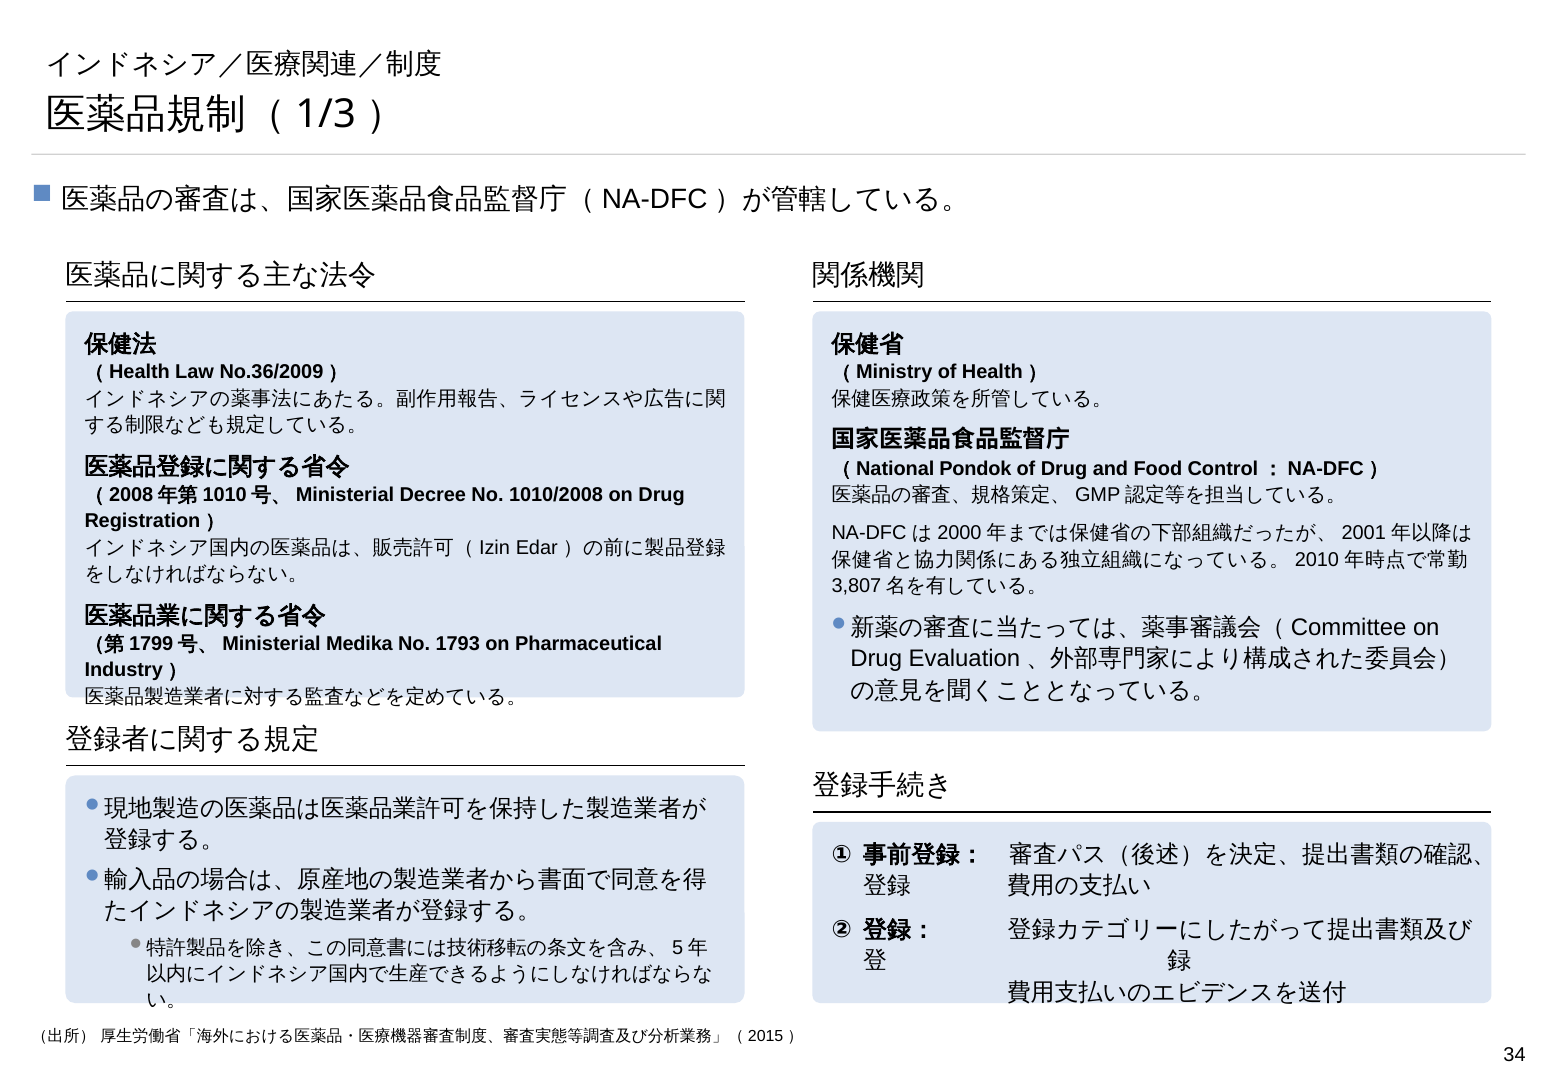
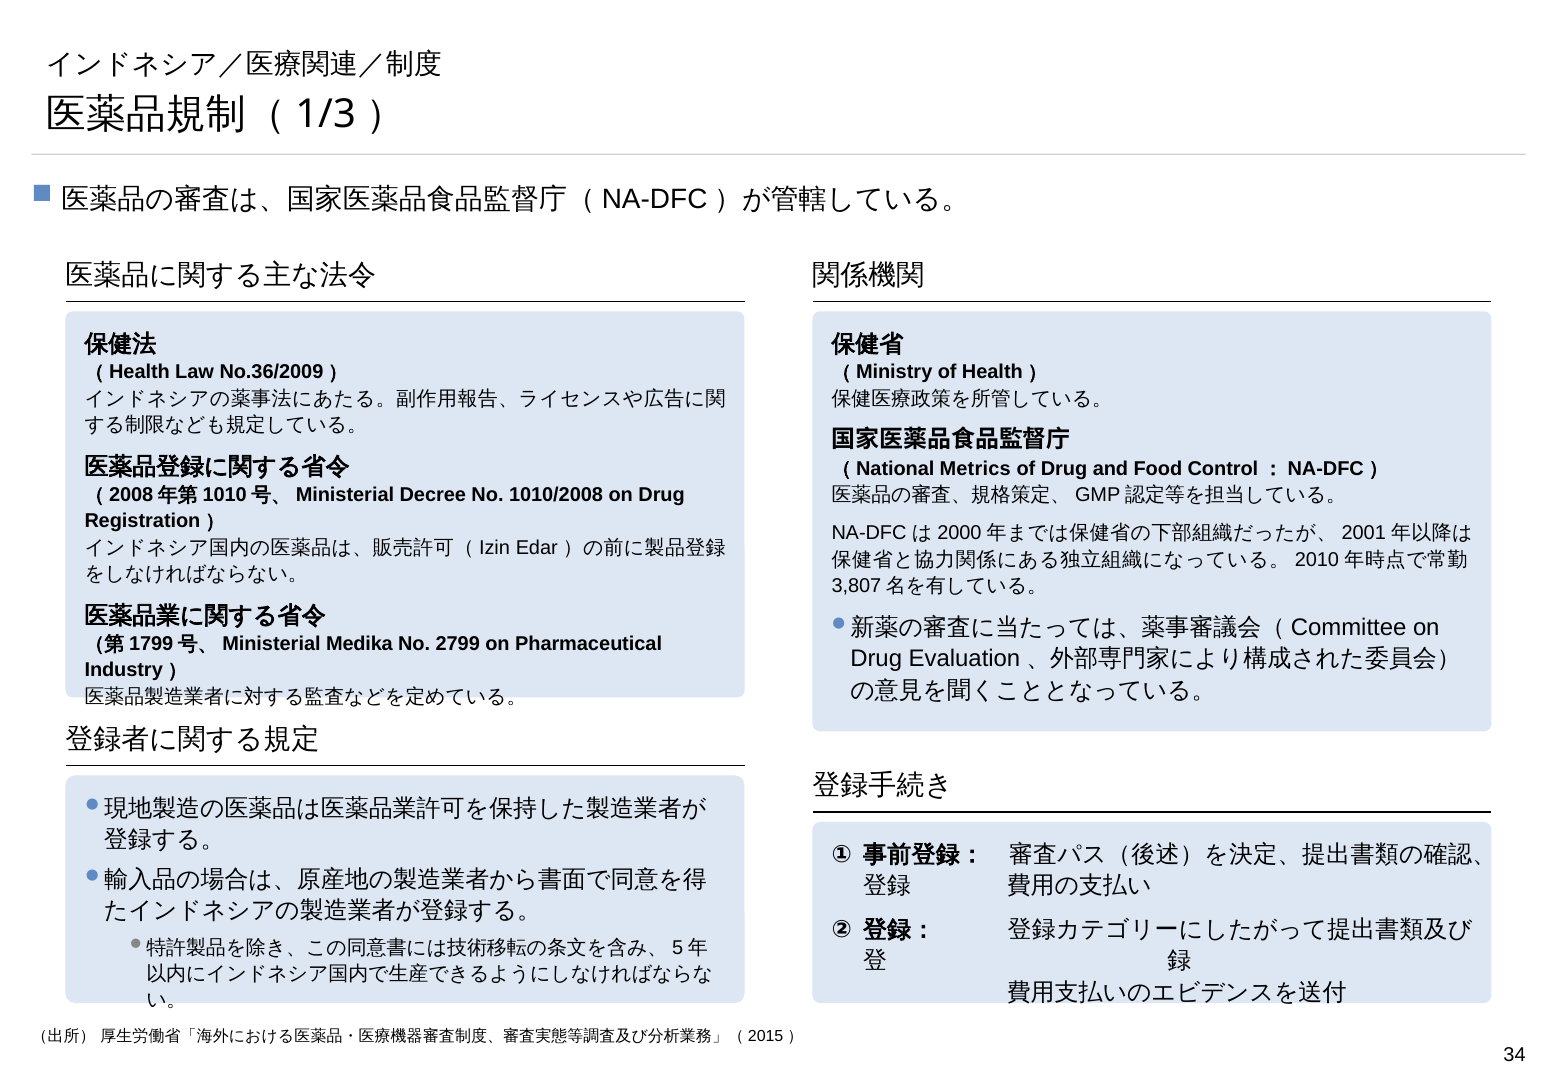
Pondok: Pondok -> Metrics (975, 468)
1793: 1793 -> 2799 (458, 644)
